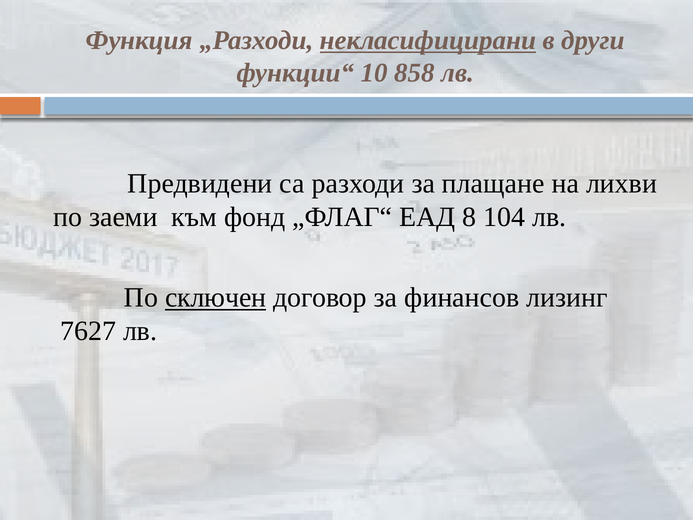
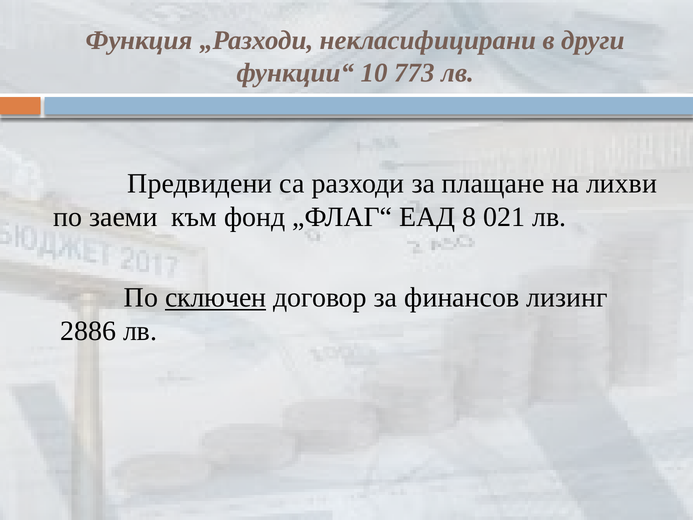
некласифицирани underline: present -> none (428, 41)
858: 858 -> 773 (415, 73)
104: 104 -> 021 (504, 217)
7627: 7627 -> 2886 (88, 331)
